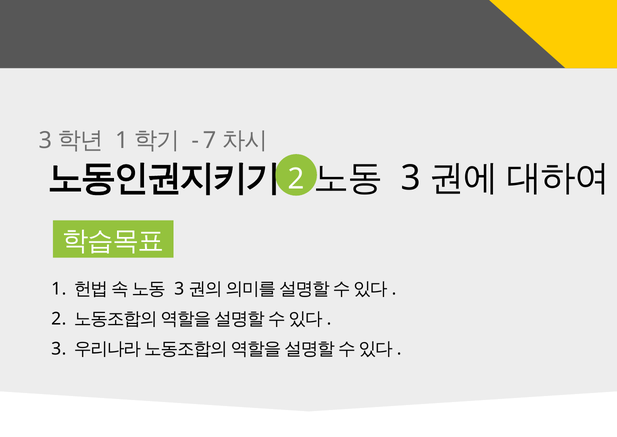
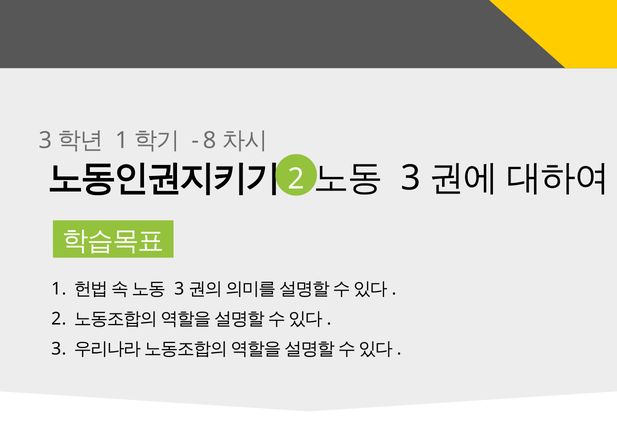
7: 7 -> 8 (210, 141)
